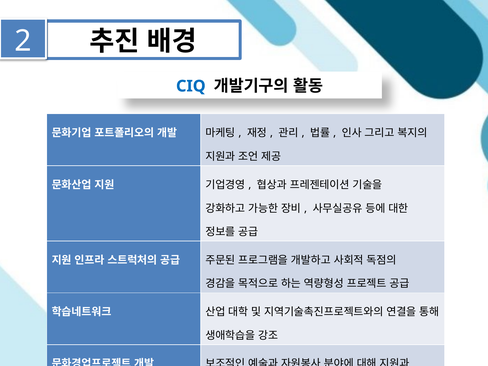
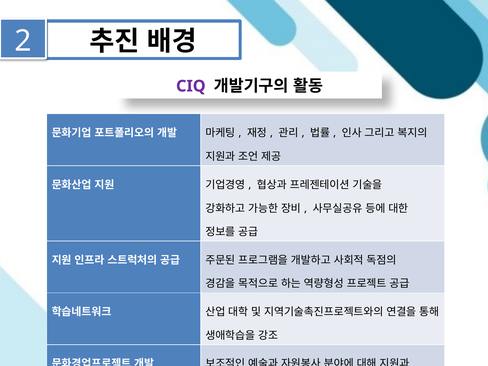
CIQ colour: blue -> purple (191, 86)
